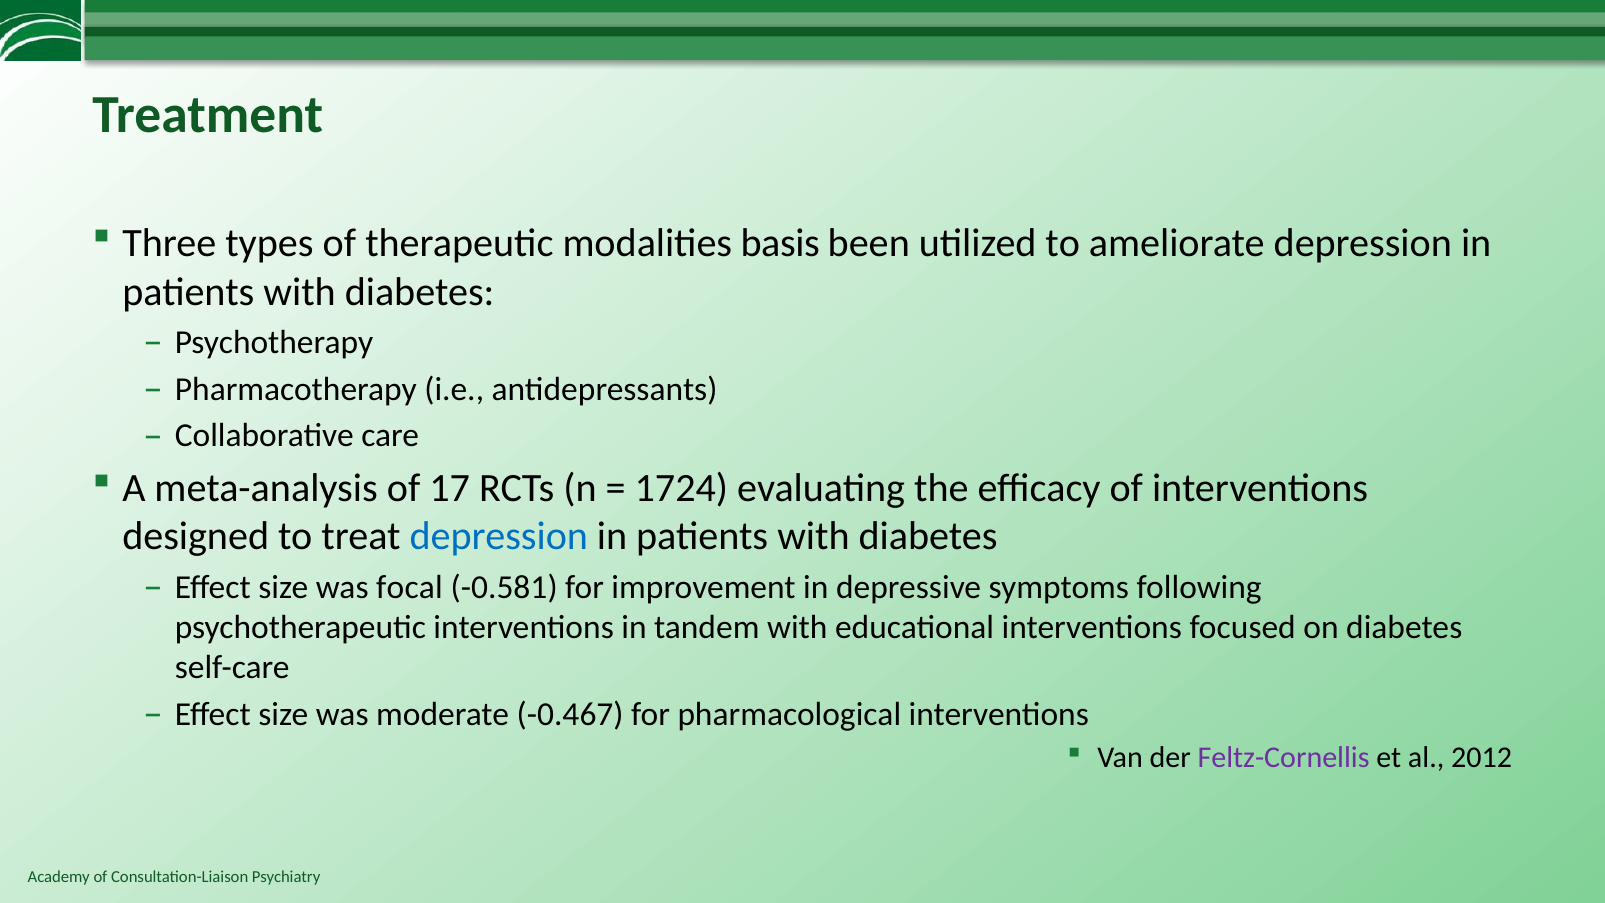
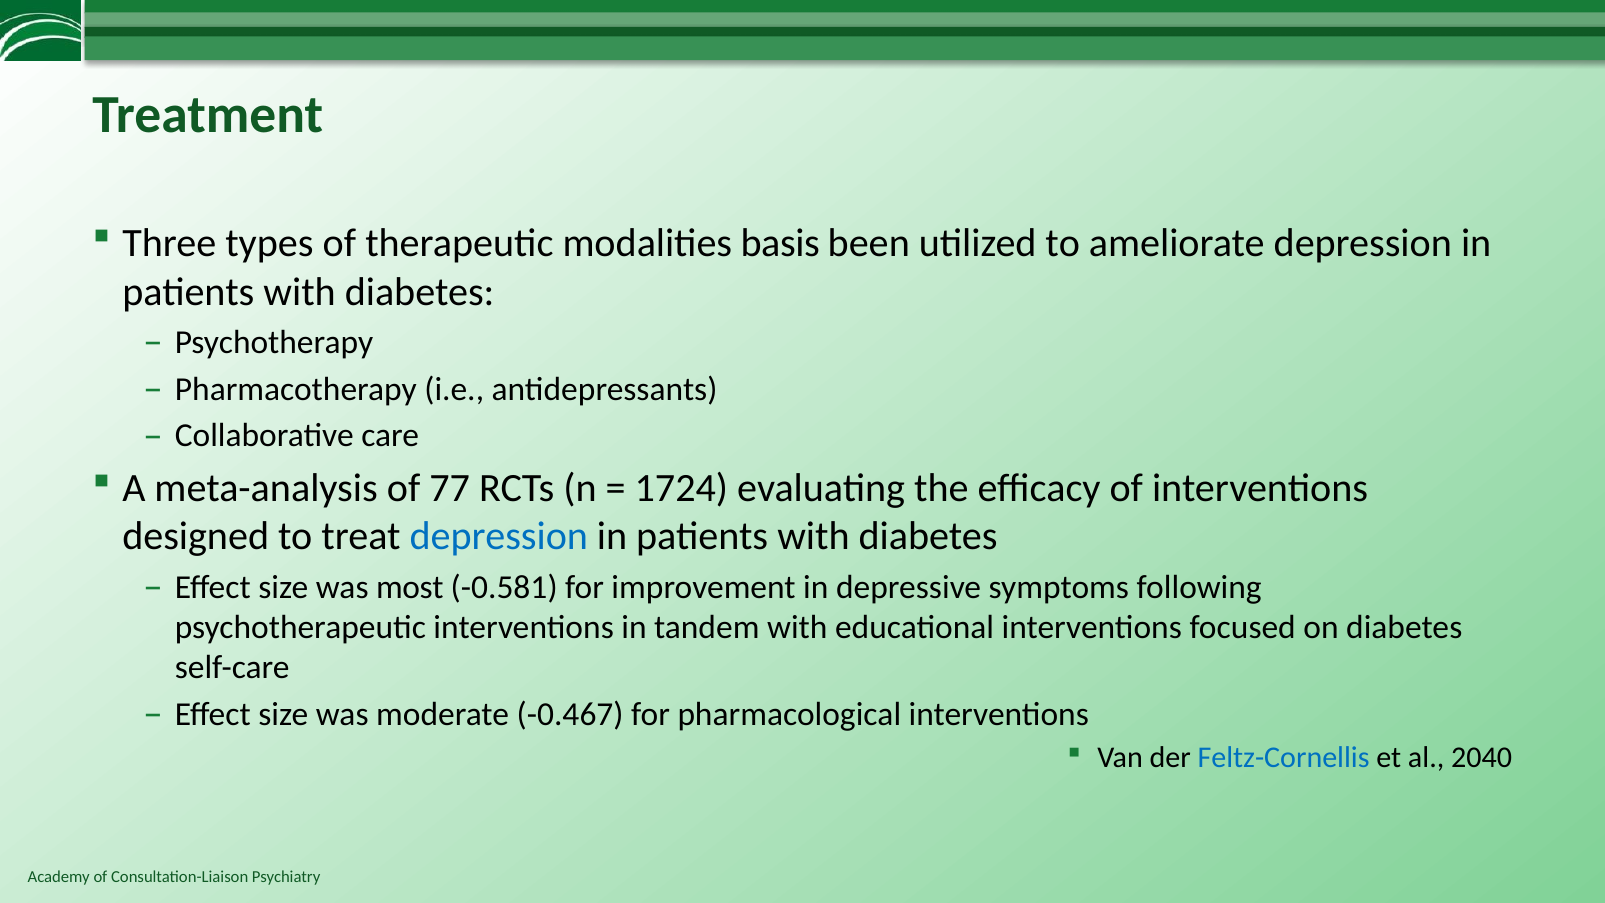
17: 17 -> 77 (450, 488)
focal: focal -> most (410, 587)
Feltz-Cornellis colour: purple -> blue (1284, 758)
2012: 2012 -> 2040 (1482, 758)
